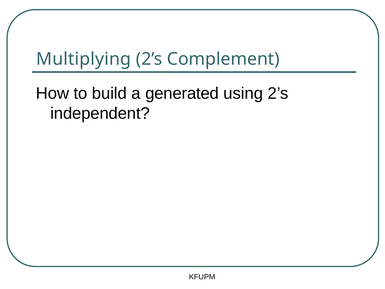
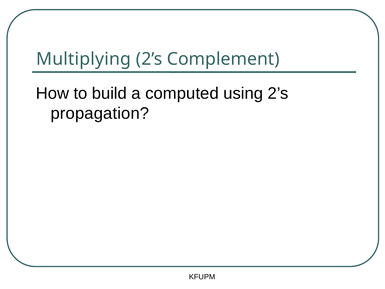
generated: generated -> computed (182, 93)
independent: independent -> propagation (100, 113)
